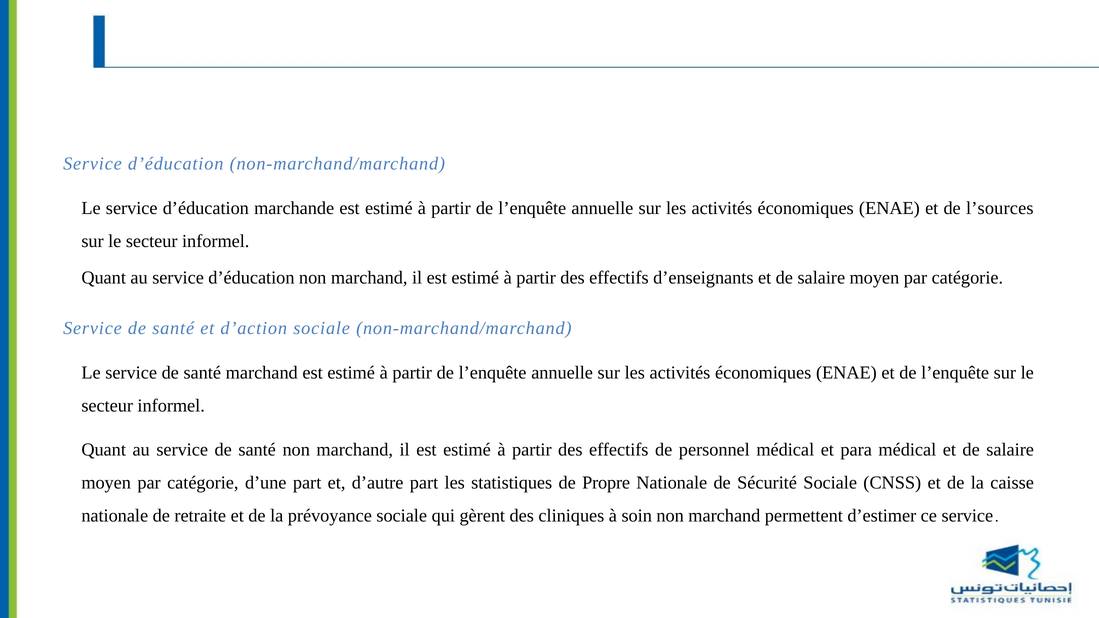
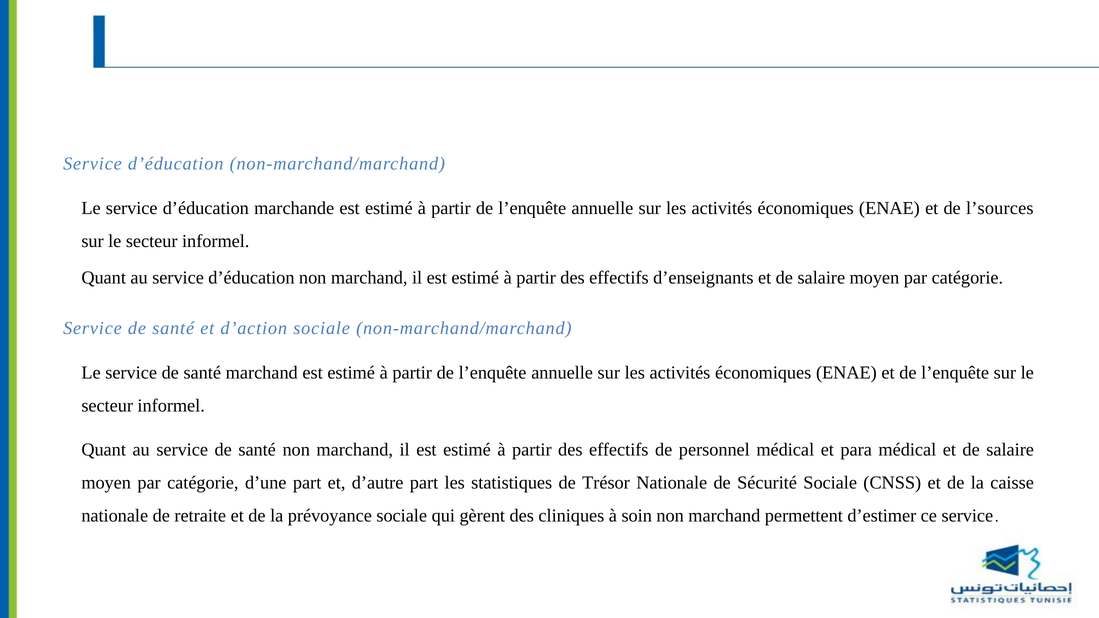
Propre: Propre -> Trésor (606, 483)
